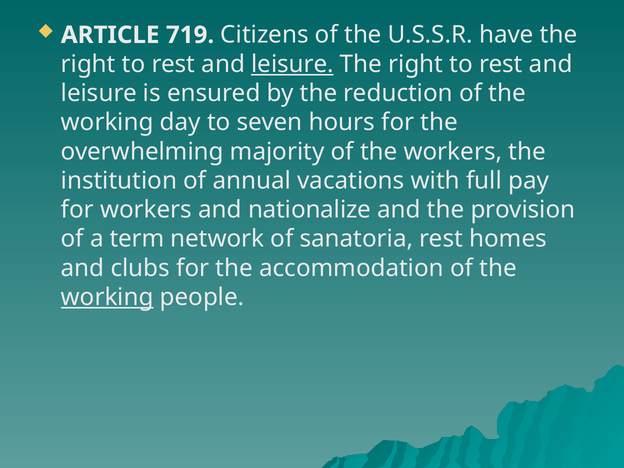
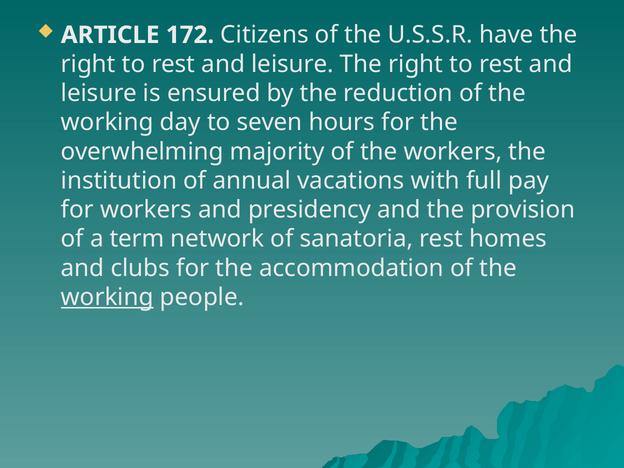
719: 719 -> 172 (190, 35)
leisure underline: present -> none (292, 64)
nationalize: nationalize -> presidency (310, 210)
